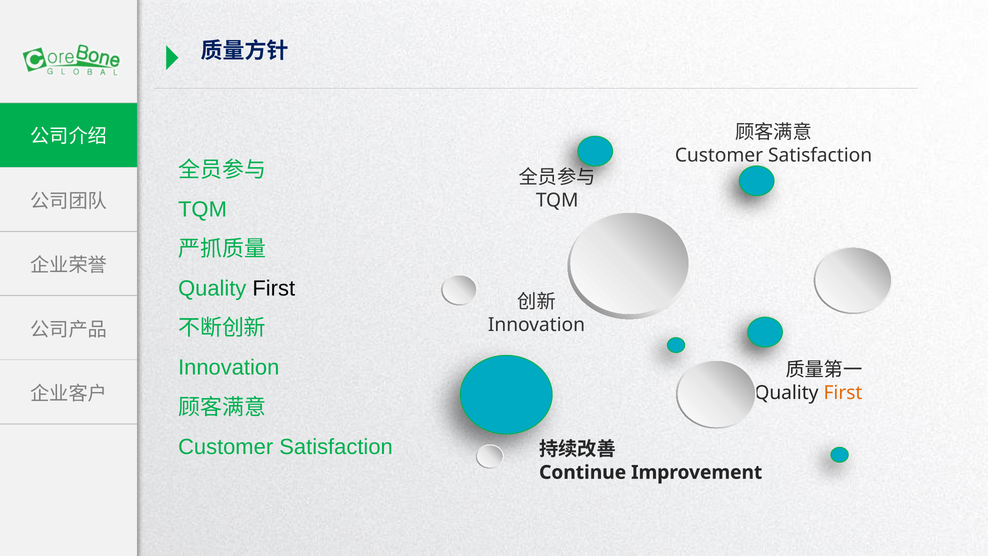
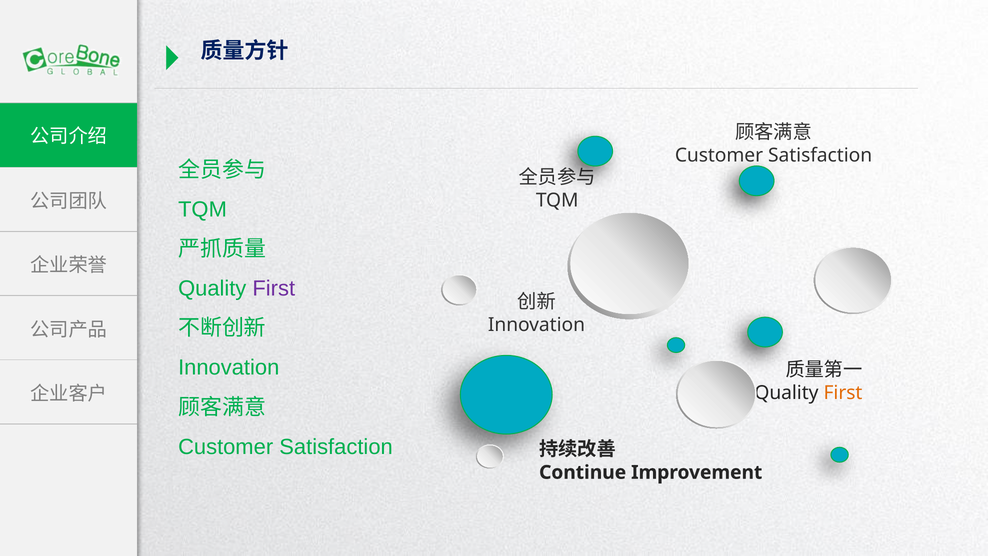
First colour: black -> purple (274, 288)
